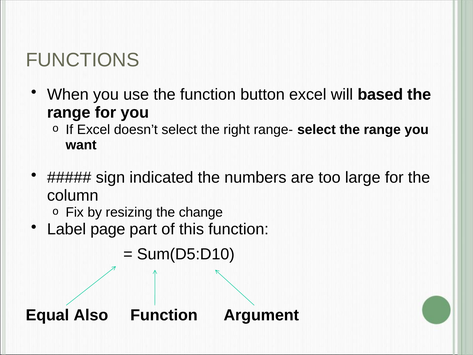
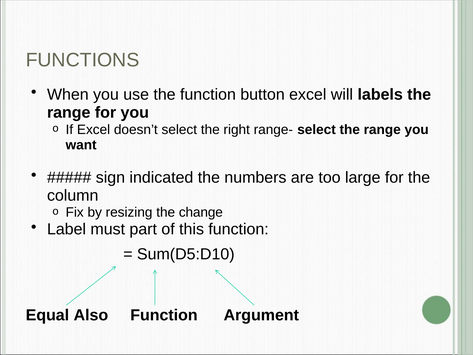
based: based -> labels (380, 94)
page: page -> must (108, 229)
